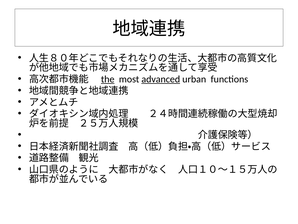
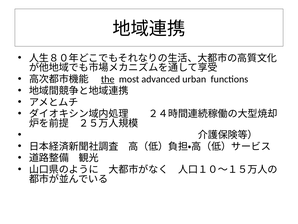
advanced underline: present -> none (161, 79)
